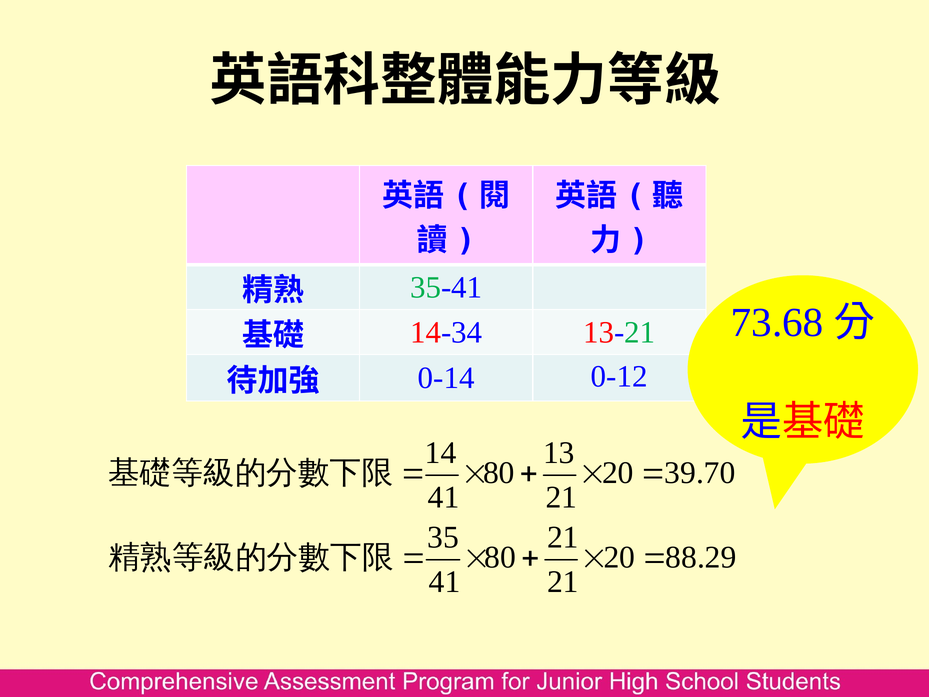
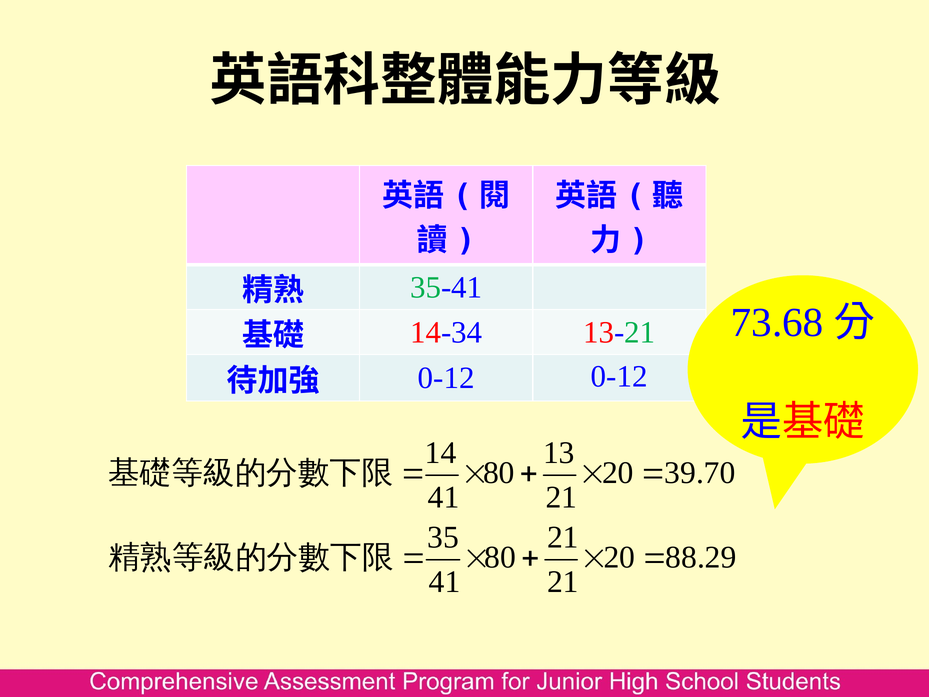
0-14: 0-14 -> 0-12 (446, 378)
